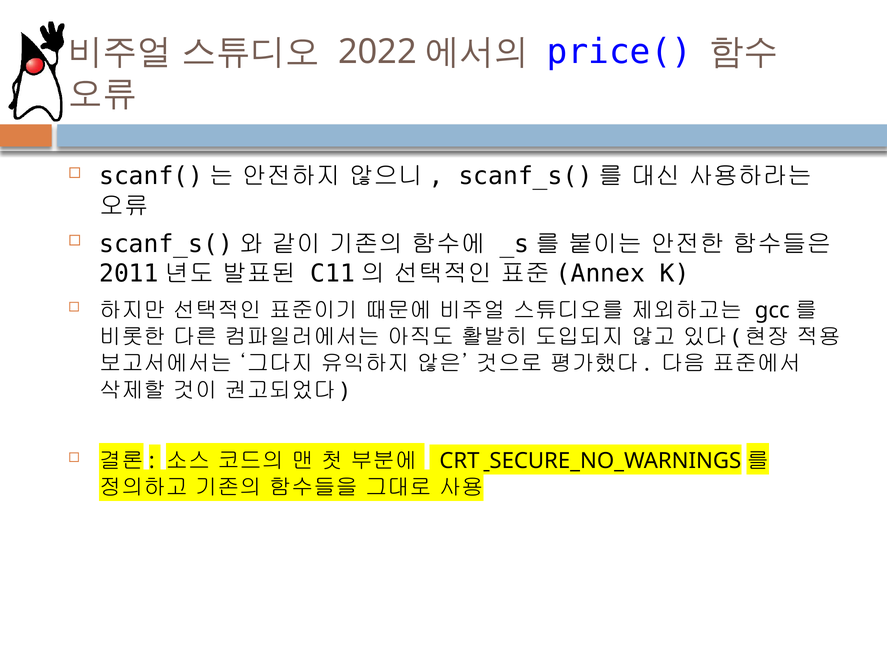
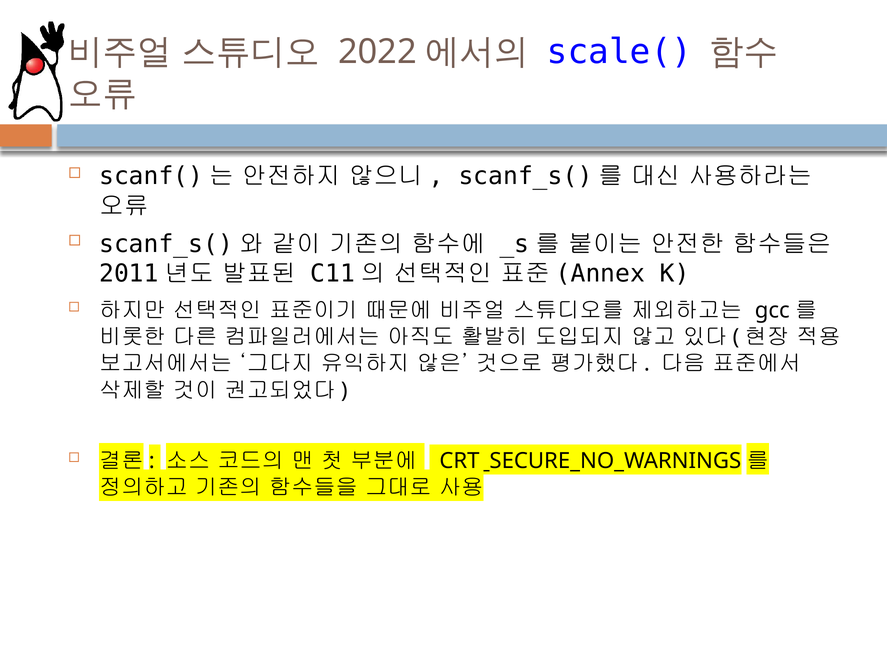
price(: price( -> scale( (620, 52)
